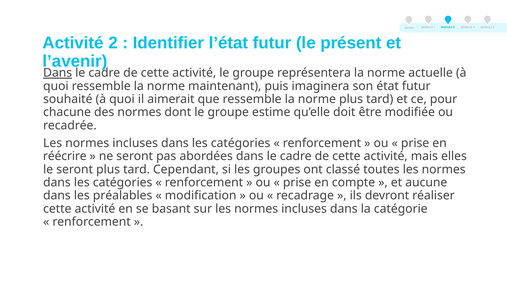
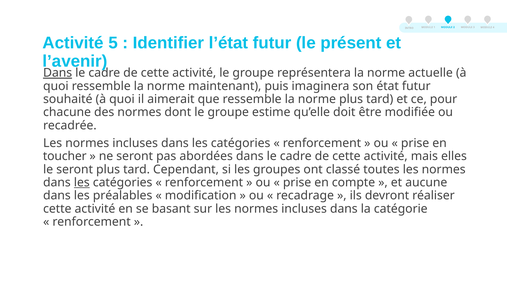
Activité 2: 2 -> 5 (113, 43)
réécrire: réécrire -> toucher (65, 156)
les underline: none -> present (82, 183)
